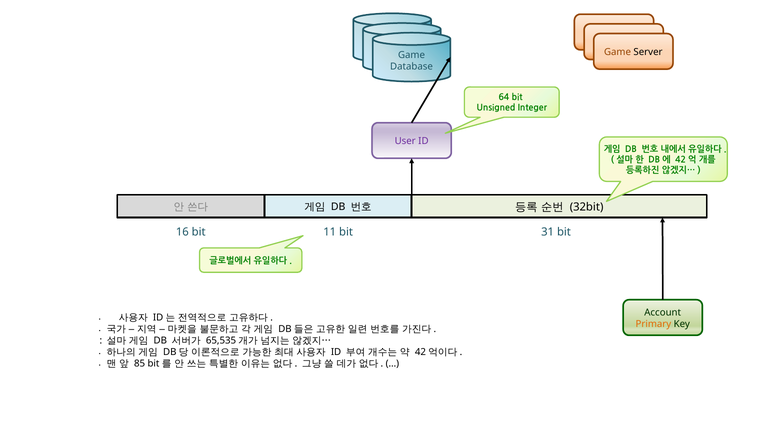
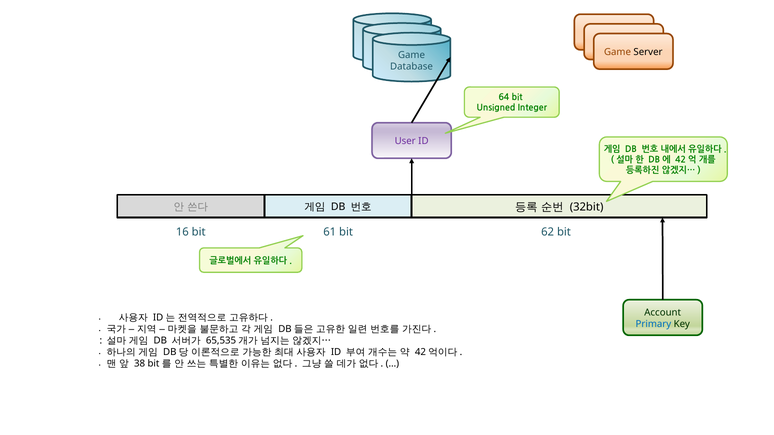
11: 11 -> 61 (330, 232)
31: 31 -> 62 (548, 232)
Primary colour: orange -> blue (653, 324)
85: 85 -> 38 (140, 364)
